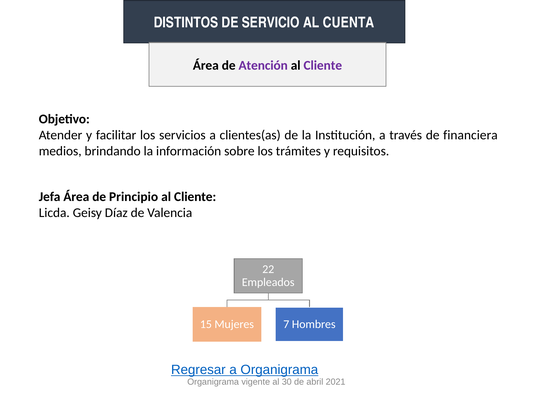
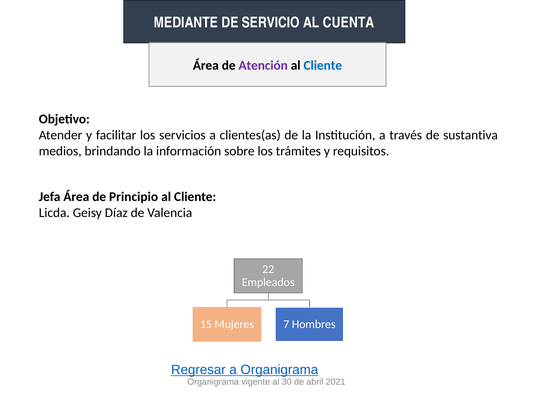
DISTINTOS: DISTINTOS -> MEDIANTE (186, 23)
Cliente colour: purple -> blue (323, 65)
financiera: financiera -> sustantiva (471, 135)
